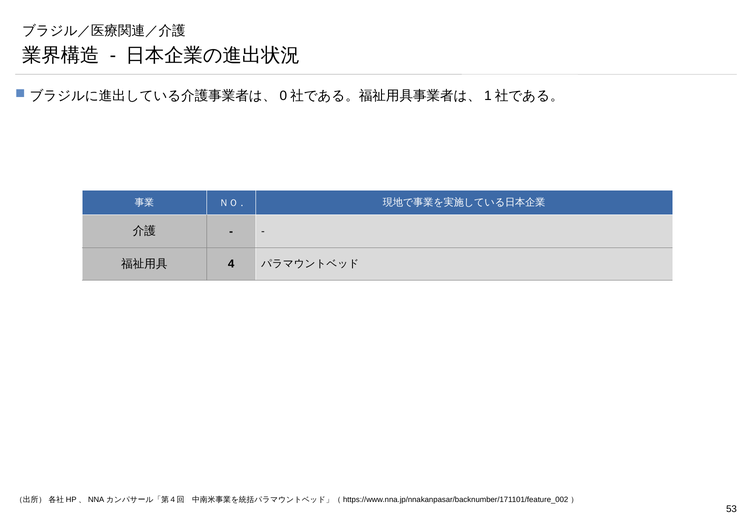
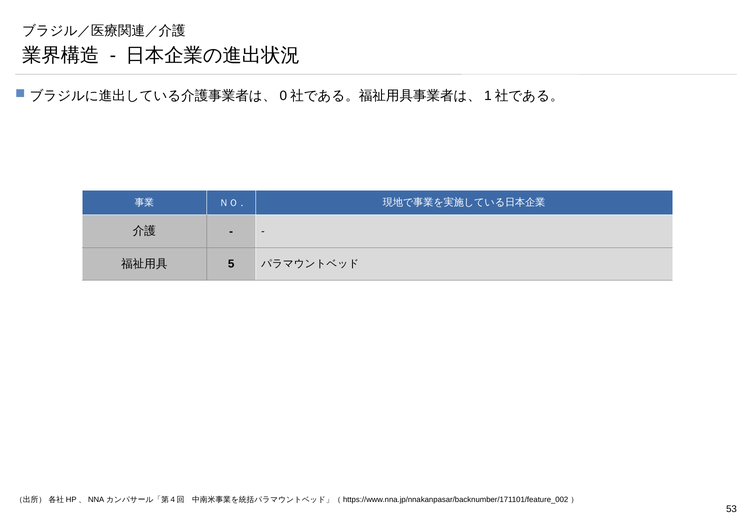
4: 4 -> 5 (231, 264)
